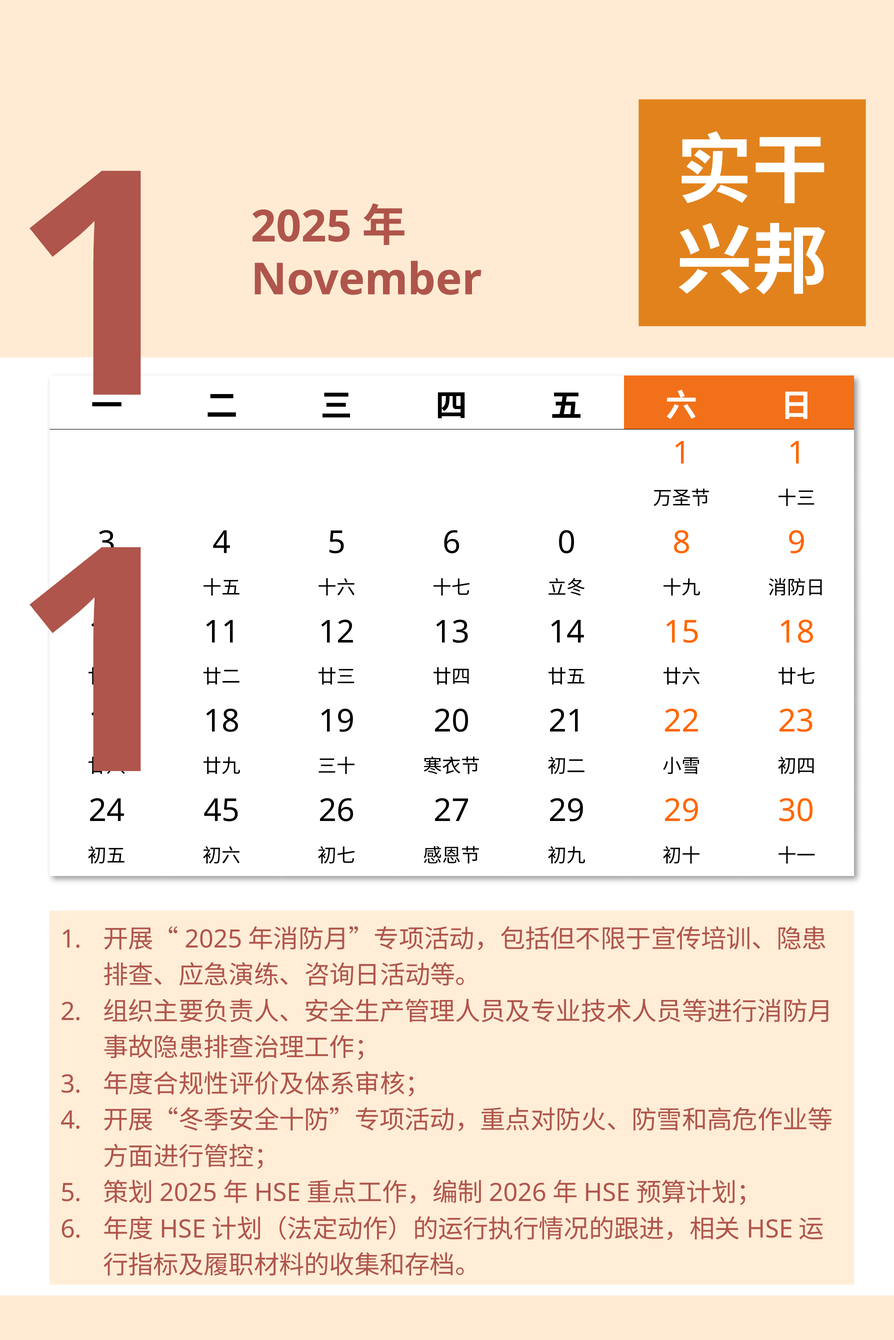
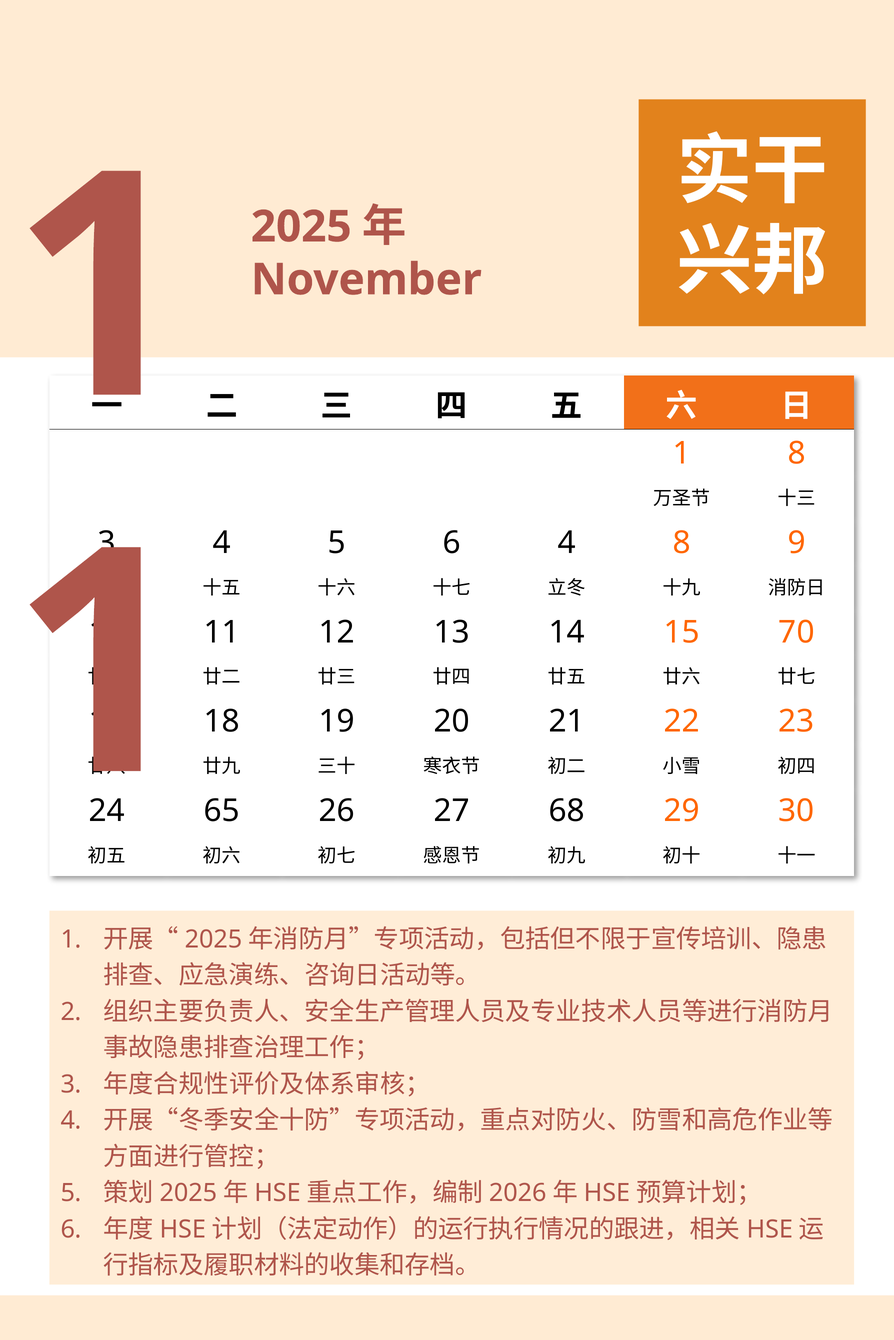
1: 1 -> 8 (797, 454)
6 0: 0 -> 4 (567, 543)
15 18: 18 -> 70 (797, 633)
45: 45 -> 65 (222, 811)
27 29: 29 -> 68 (567, 811)
